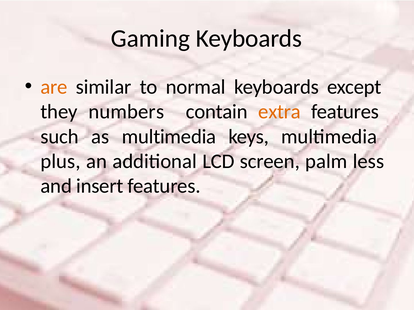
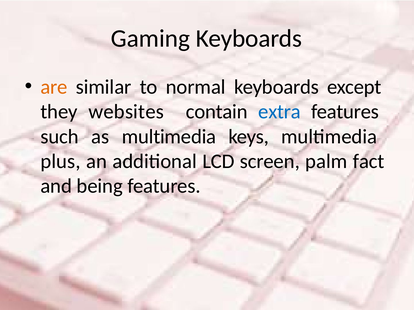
numbers: numbers -> websites (126, 112)
extra colour: orange -> blue (280, 112)
less: less -> fact (369, 162)
insert: insert -> being (100, 186)
